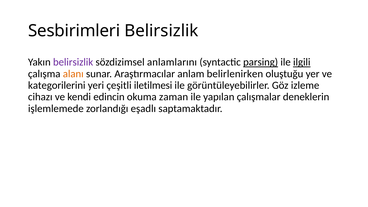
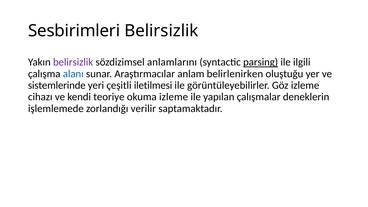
ilgili underline: present -> none (302, 62)
alanı colour: orange -> blue (73, 74)
kategorilerini: kategorilerini -> sistemlerinde (57, 85)
edincin: edincin -> teoriye (109, 97)
okuma zaman: zaman -> izleme (174, 97)
eşadlı: eşadlı -> verilir (143, 108)
